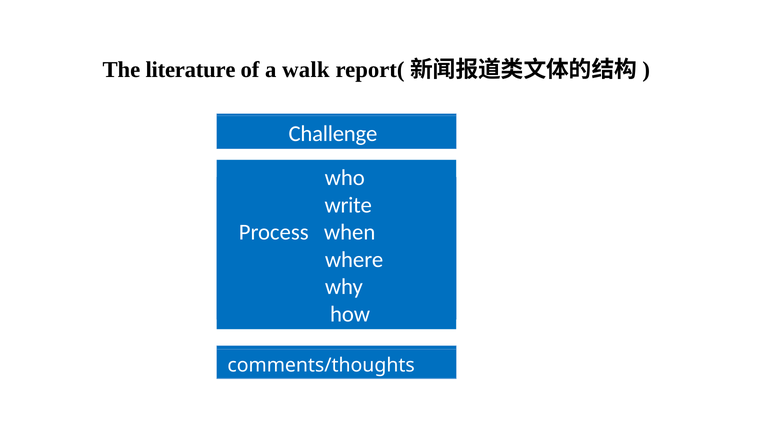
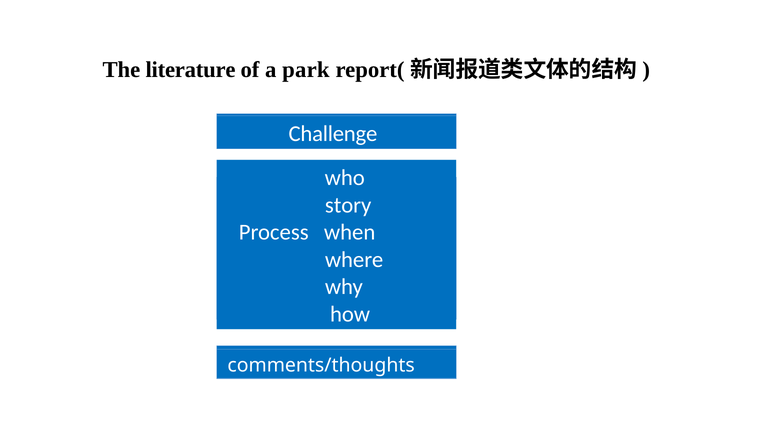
walk: walk -> park (306, 70)
write: write -> story (348, 205)
